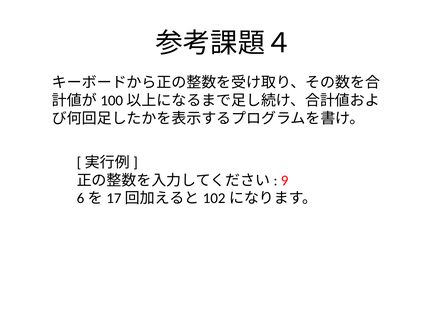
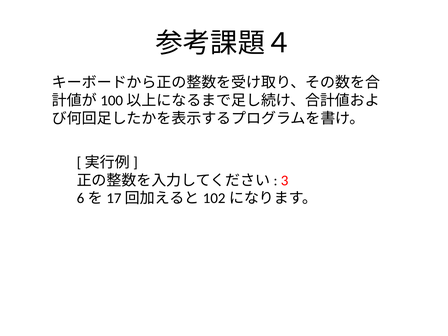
9: 9 -> 3 (285, 180)
